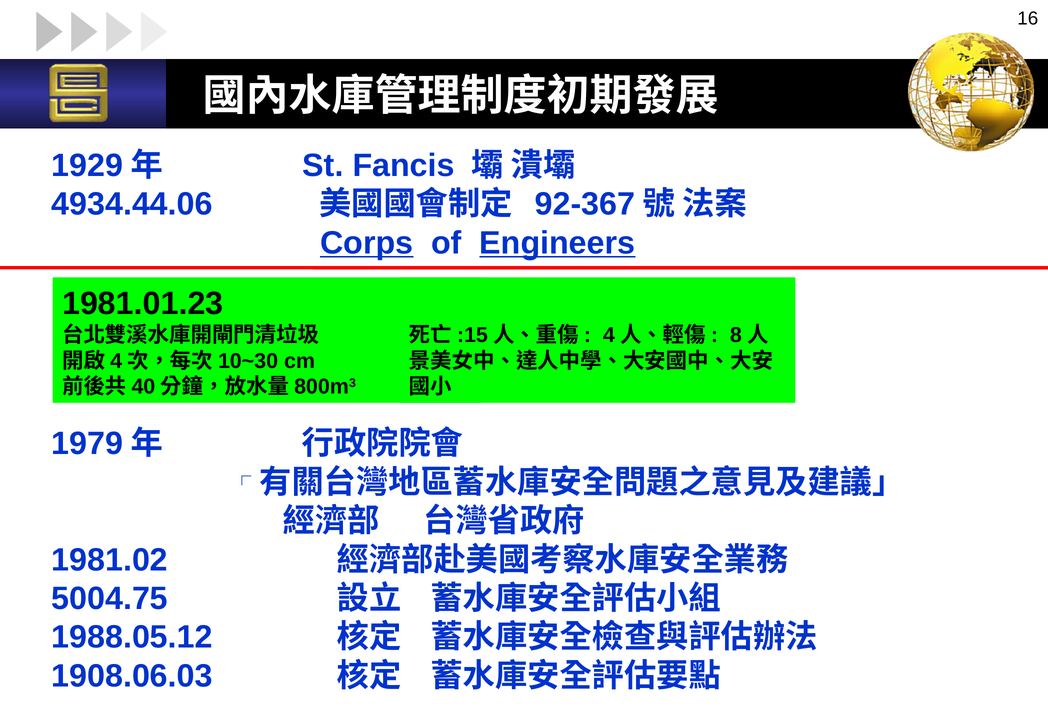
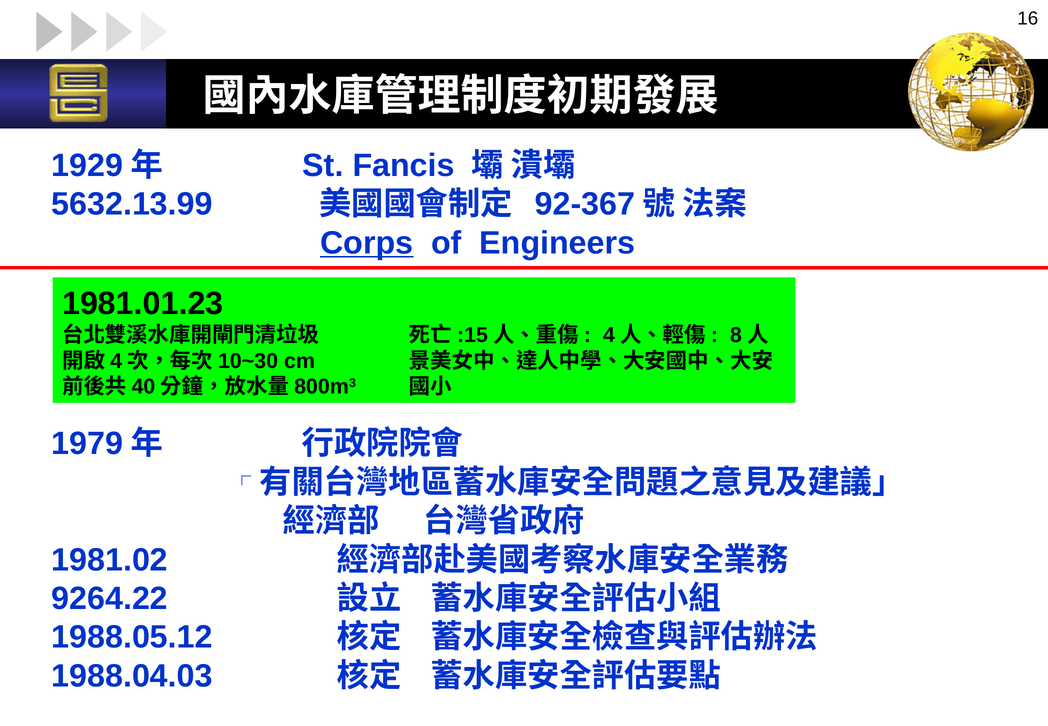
4934.44.06: 4934.44.06 -> 5632.13.99 (132, 204)
Engineers underline: present -> none (557, 243)
5004.75: 5004.75 -> 9264.22 (110, 598)
1908.06.03: 1908.06.03 -> 1988.04.03 (132, 676)
